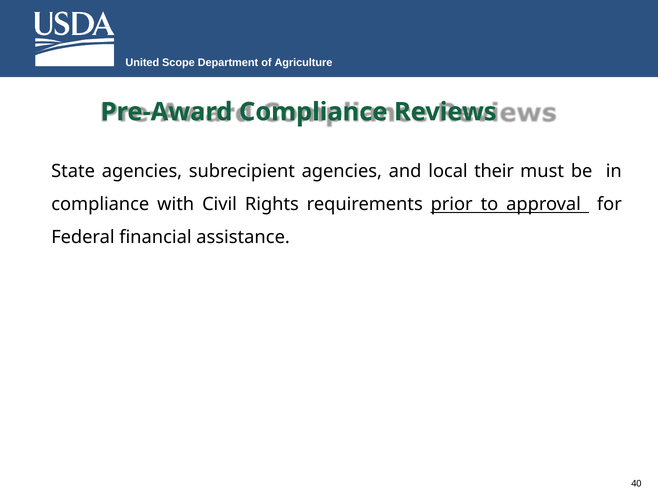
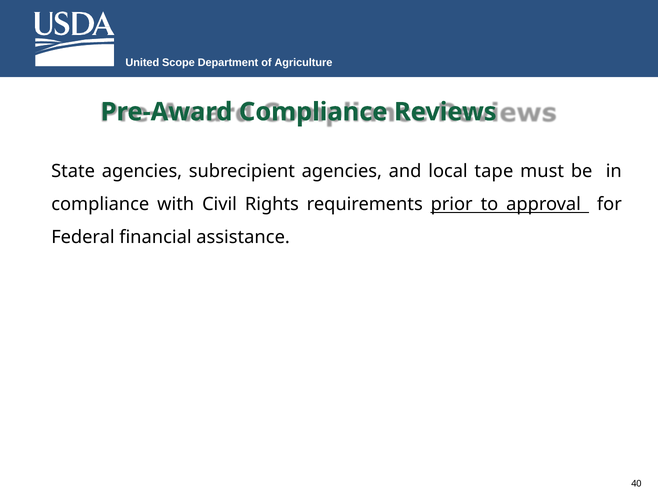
their: their -> tape (494, 171)
